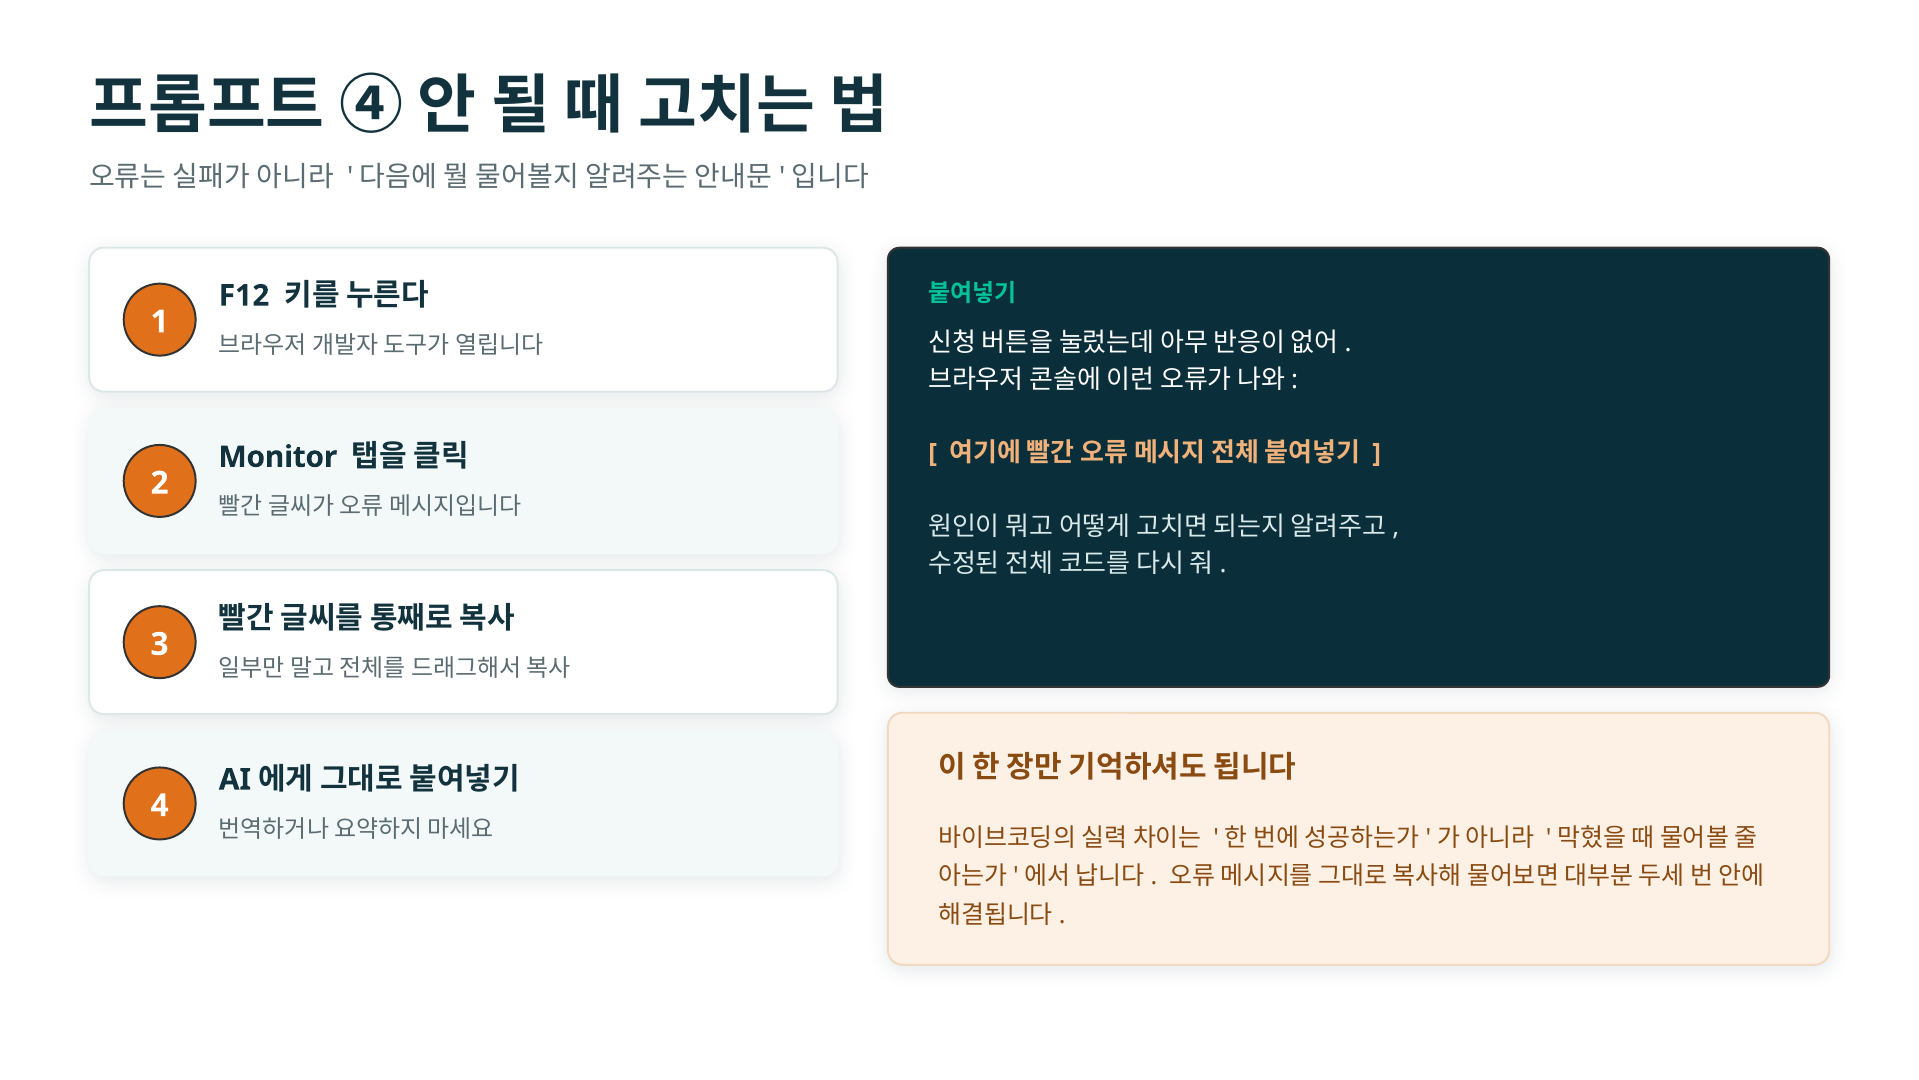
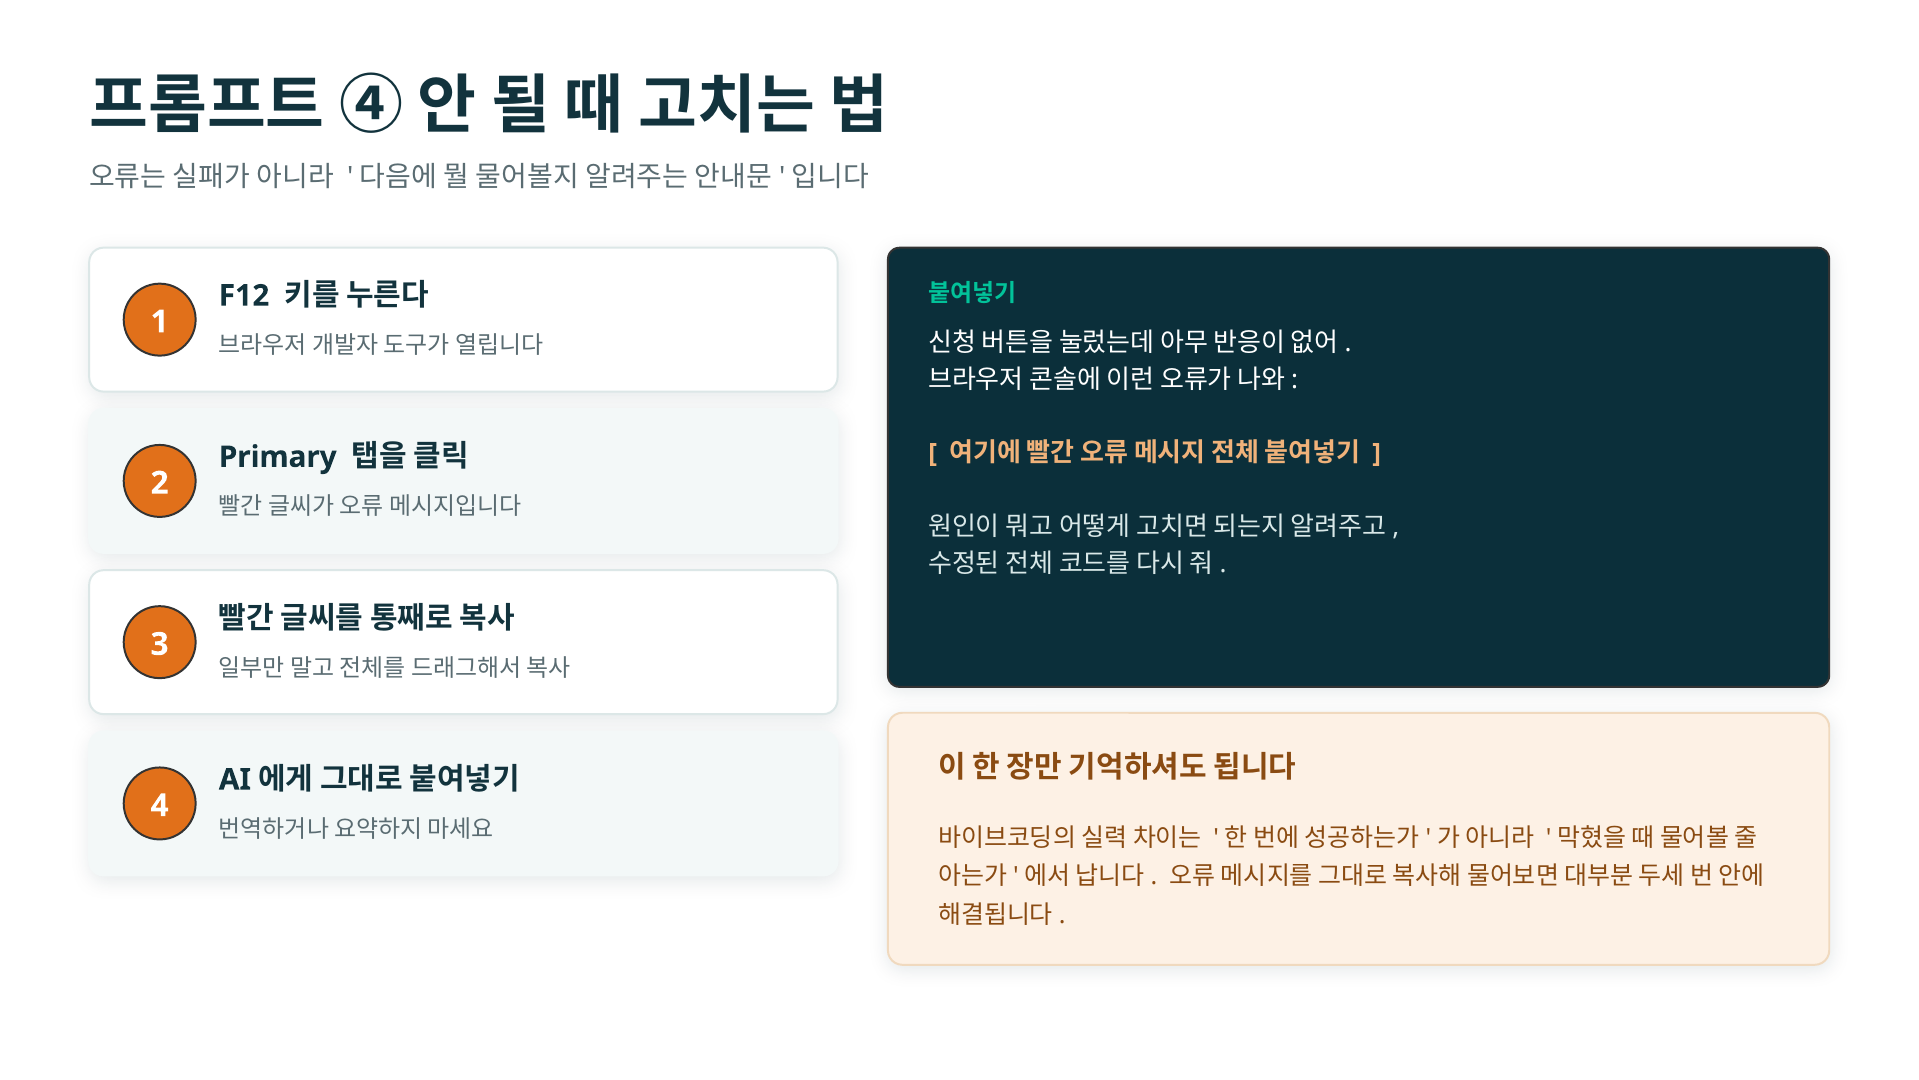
Monitor: Monitor -> Primary (278, 457)
